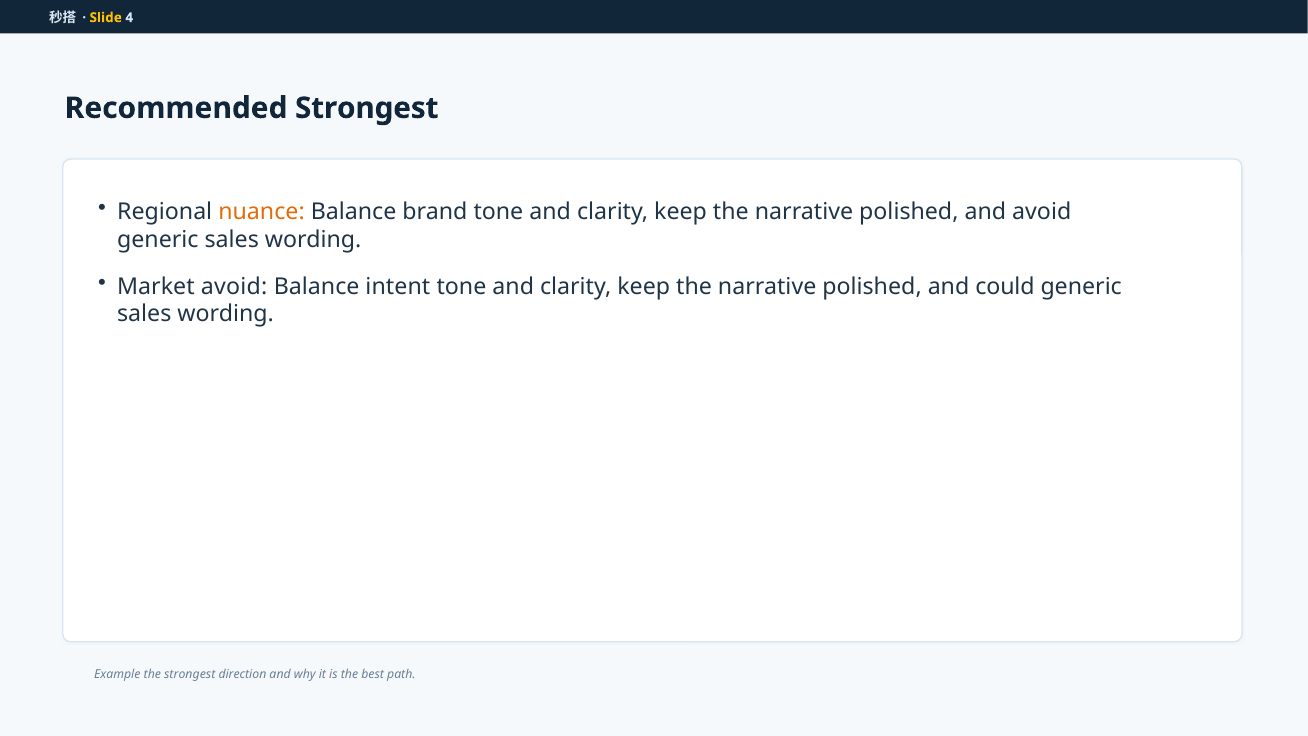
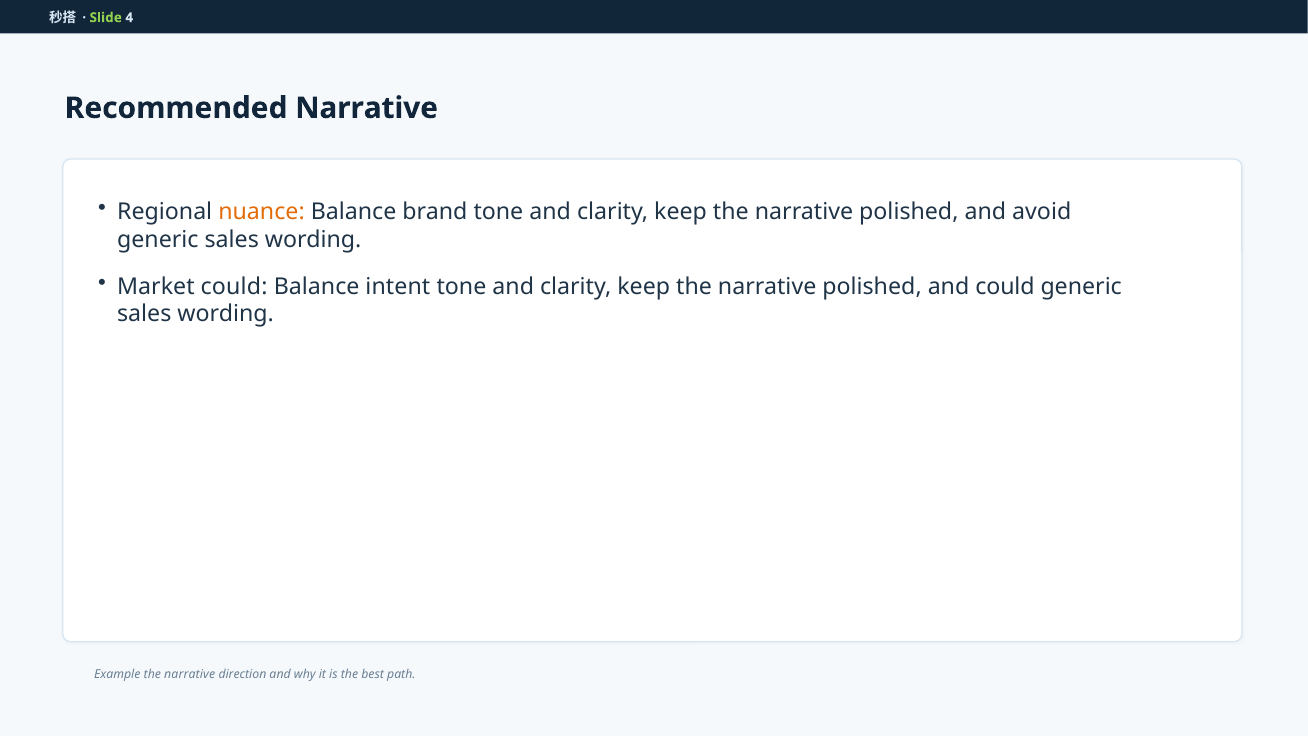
Slide colour: yellow -> light green (106, 18)
Recommended Strongest: Strongest -> Narrative (367, 108)
Market avoid: avoid -> could (234, 286)
strongest: strongest -> narrative (190, 674)
